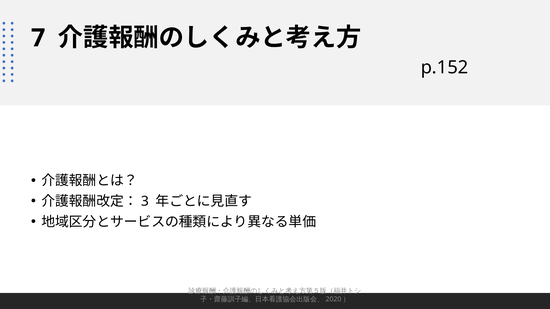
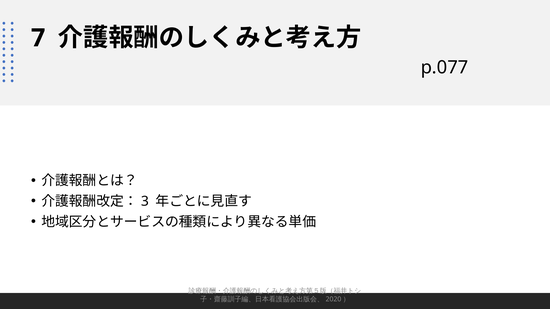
p.152: p.152 -> p.077 (445, 68)
